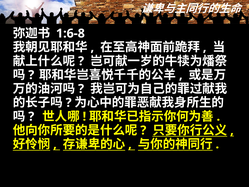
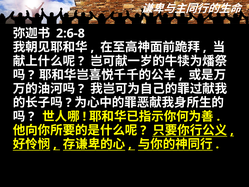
1:6-8: 1:6-8 -> 2:6-8 (70, 33)
